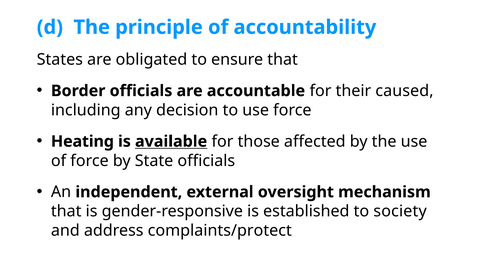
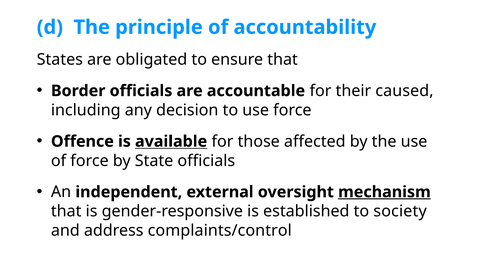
Heating: Heating -> Offence (82, 142)
mechanism underline: none -> present (384, 192)
complaints/protect: complaints/protect -> complaints/control (220, 231)
